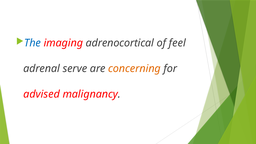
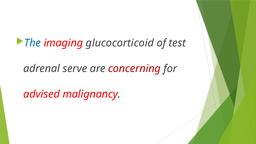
adrenocortical: adrenocortical -> glucocorticoid (120, 43)
feel: feel -> test (177, 43)
concerning colour: orange -> red (134, 69)
